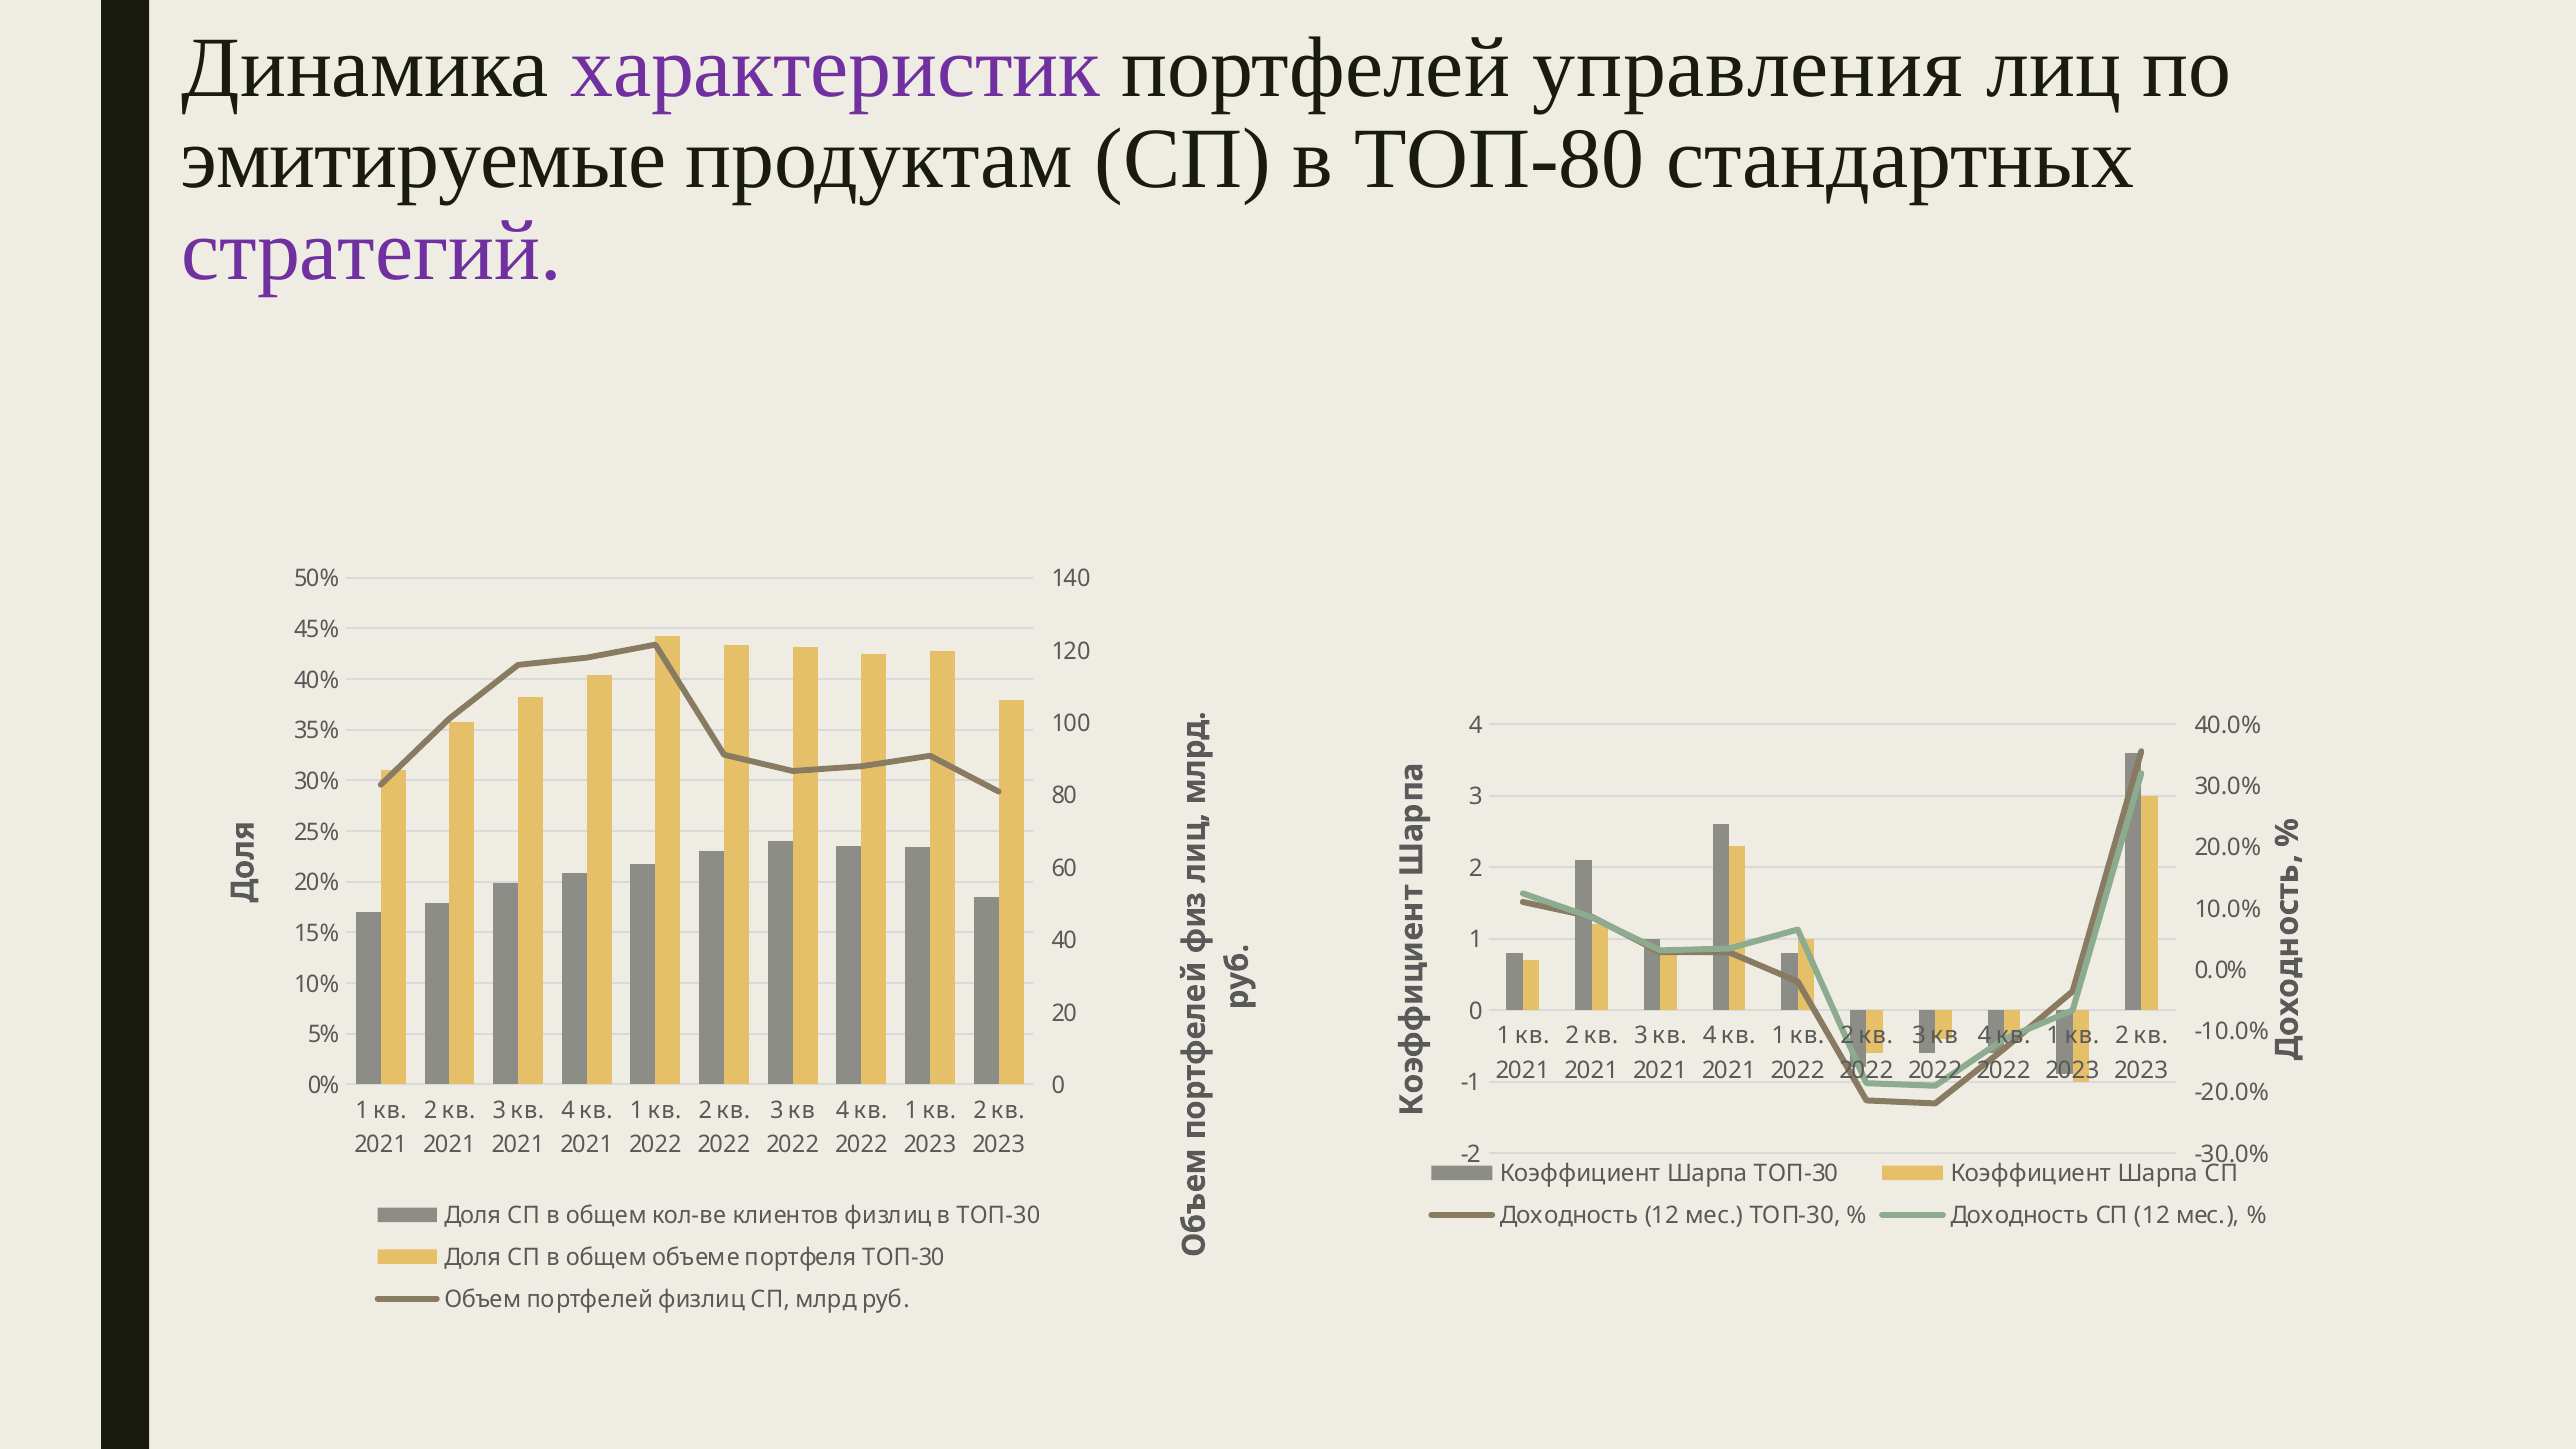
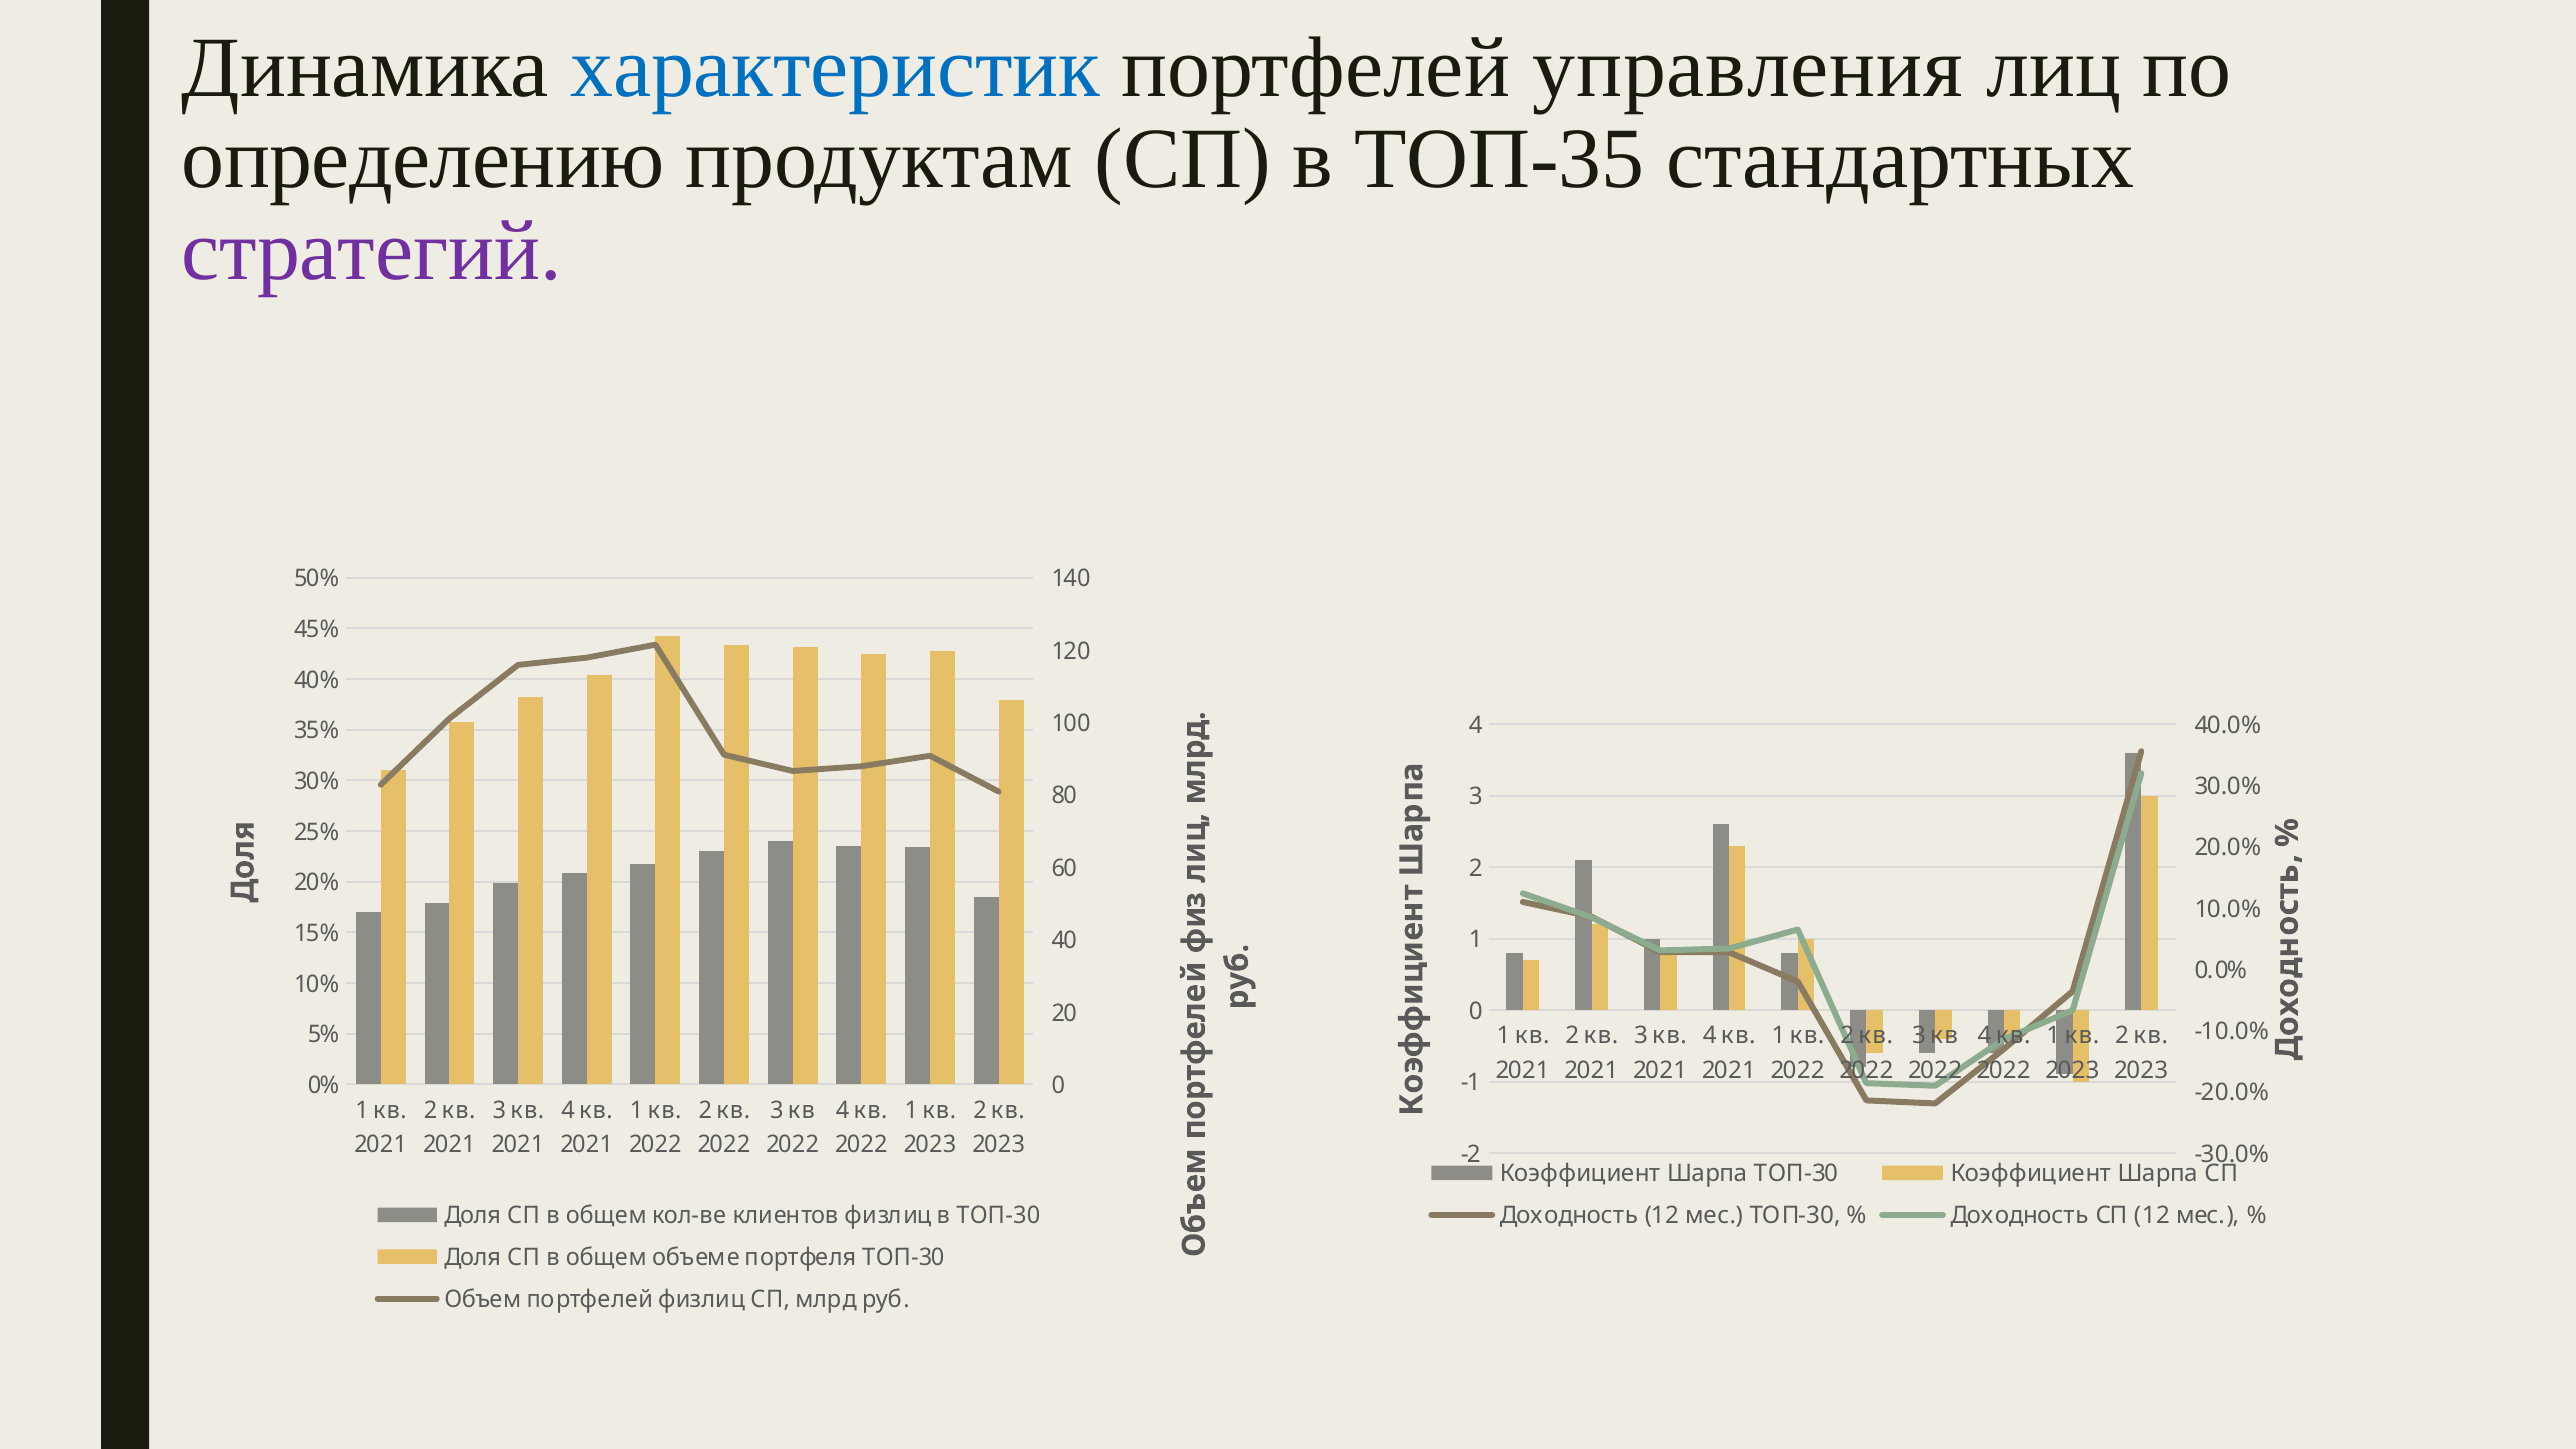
характеристик colour: purple -> blue (835, 68)
эмитируемые: эмитируемые -> определению (423, 159)
ТОП-80: ТОП-80 -> ТОП-35 (1500, 159)
